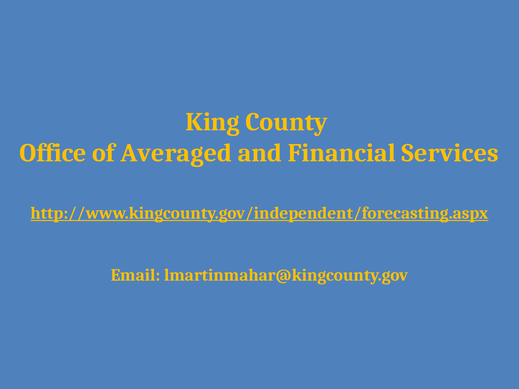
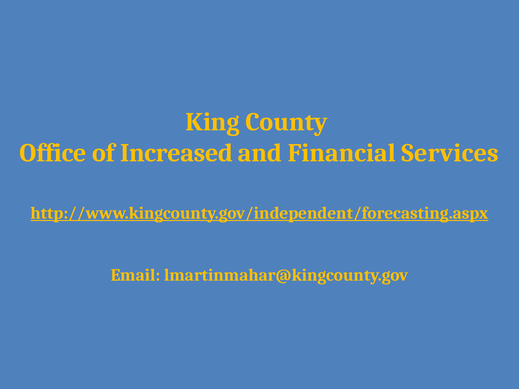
Averaged: Averaged -> Increased (176, 153)
